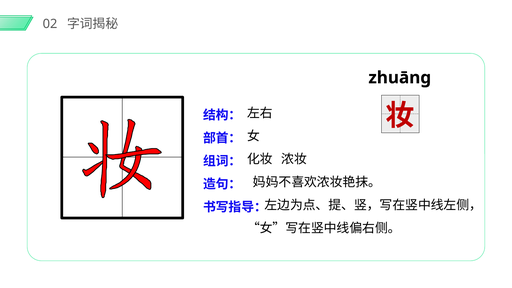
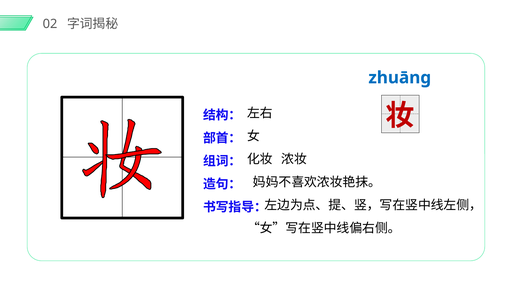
zhuāng colour: black -> blue (400, 78)
